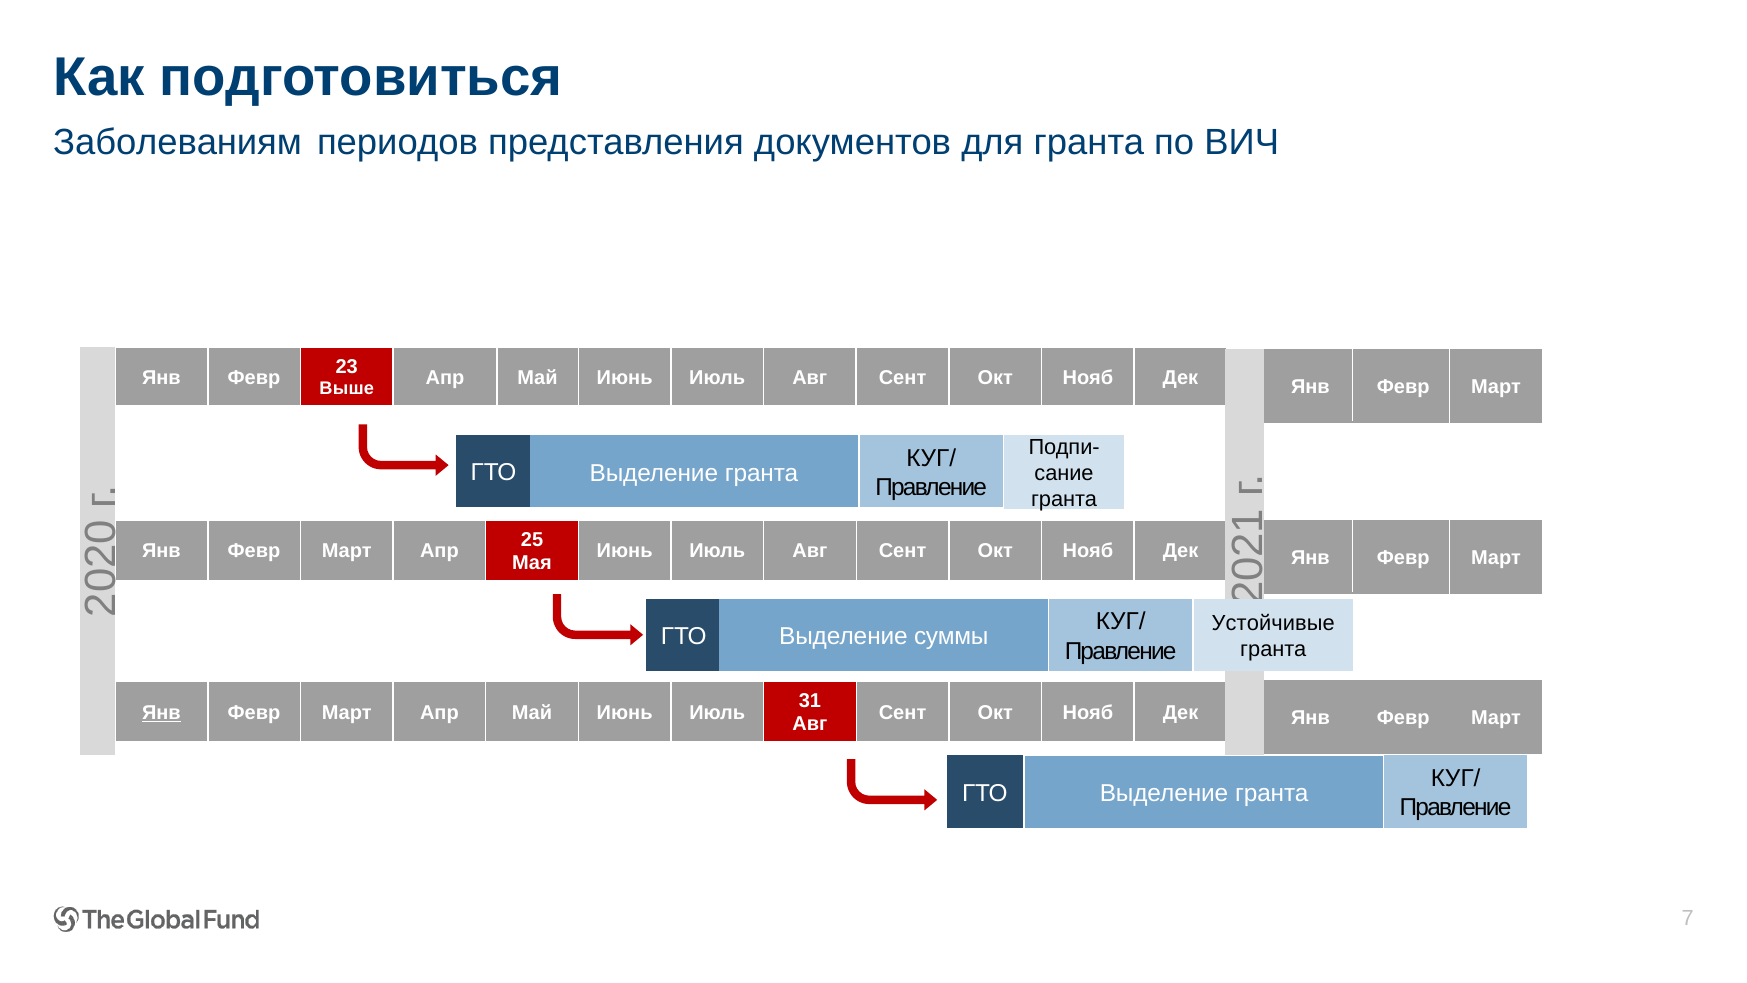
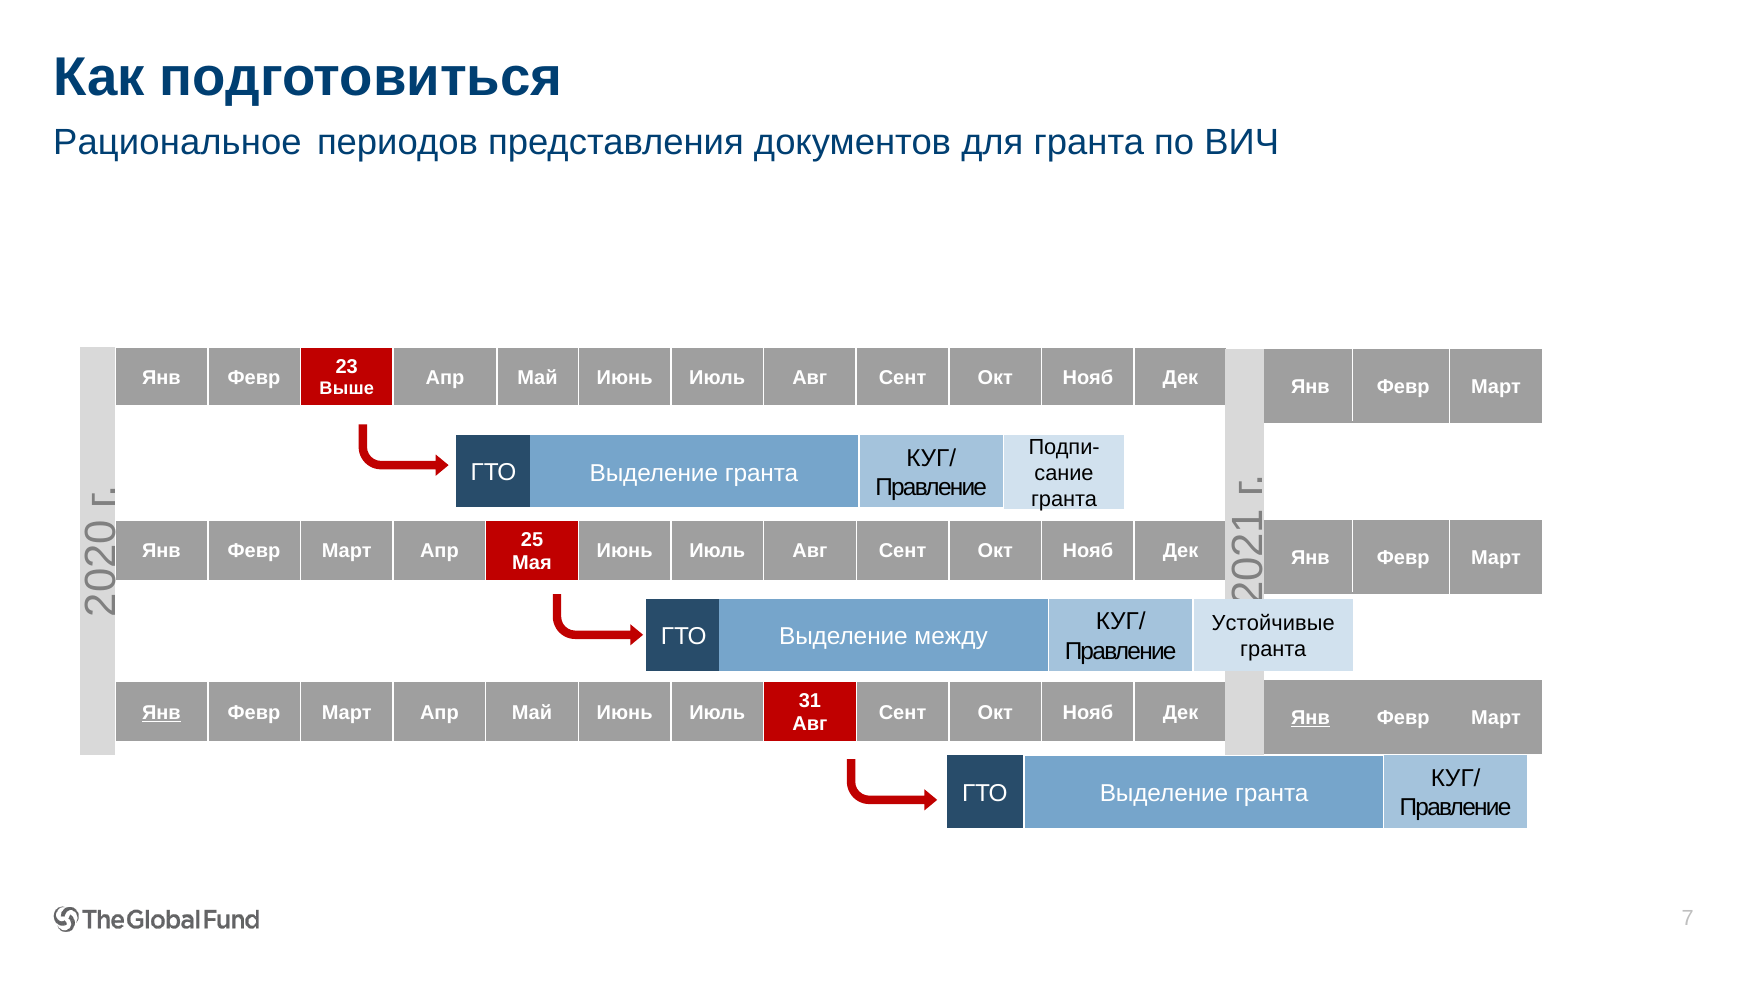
Заболеваниям: Заболеваниям -> Рациональное (177, 143)
суммы: суммы -> между (951, 636)
Янв underline: none -> present (1310, 717)
